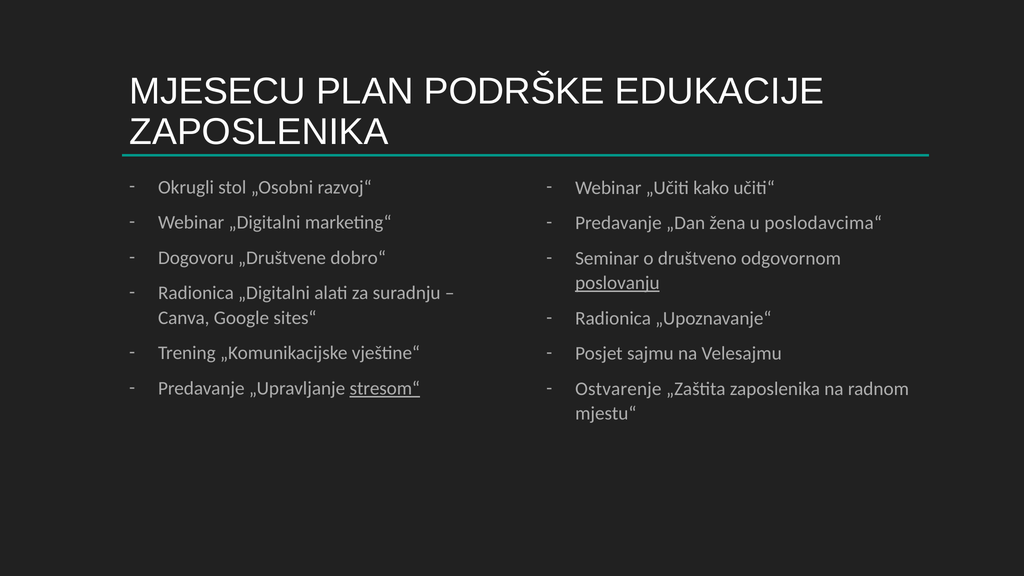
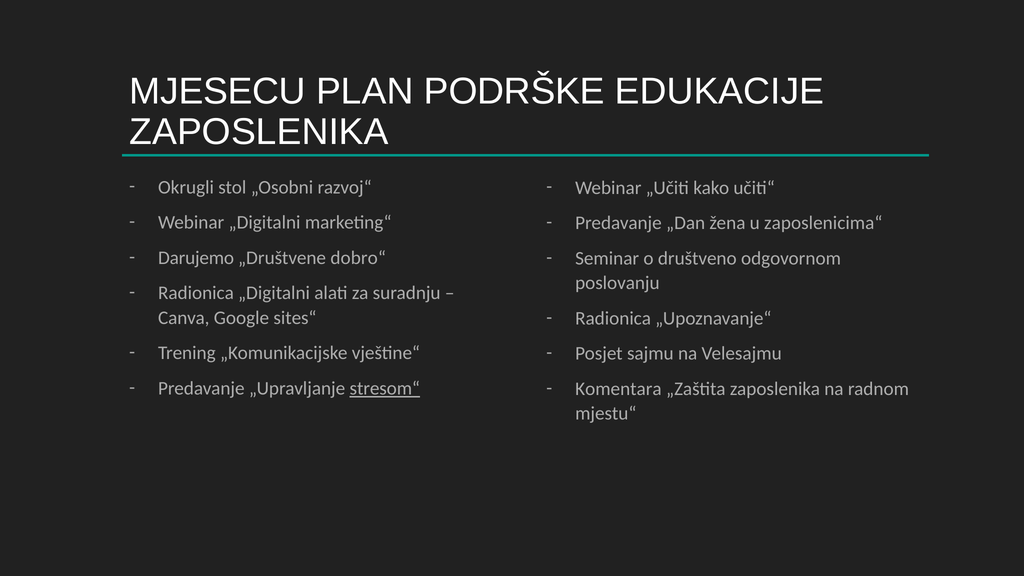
poslodavcima“: poslodavcima“ -> zaposlenicima“ (823, 223)
Dogovoru: Dogovoru -> Darujemo (196, 258)
poslovanju underline: present -> none (617, 283)
Ostvarenje: Ostvarenje -> Komentara (618, 389)
